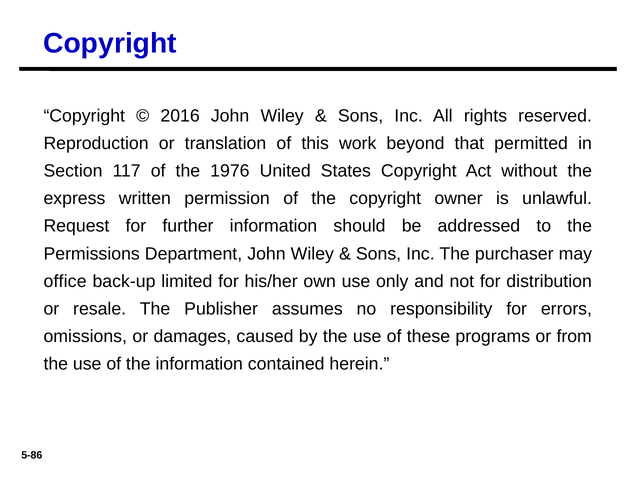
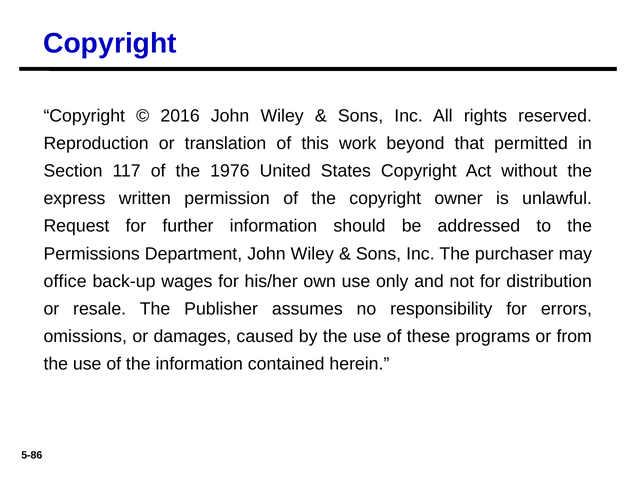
limited: limited -> wages (187, 281)
